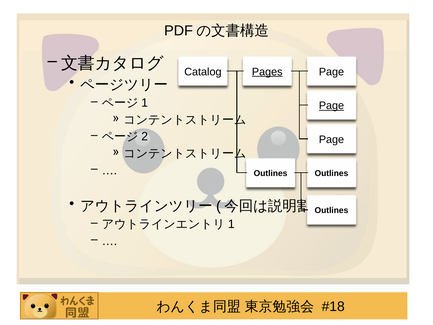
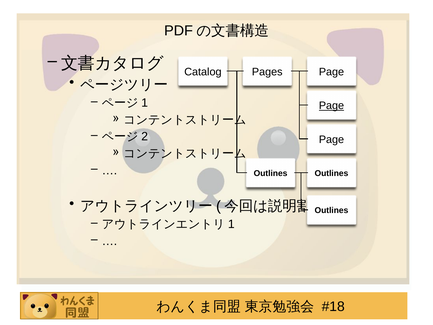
Pages underline: present -> none (267, 72)
